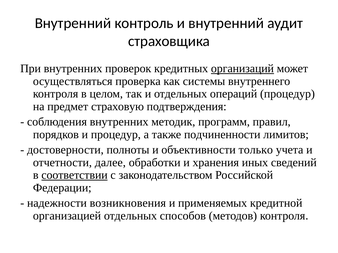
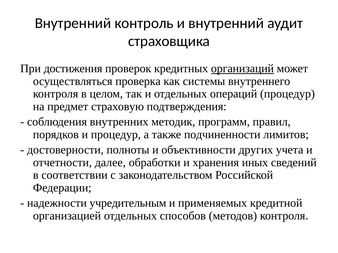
При внутренних: внутренних -> достижения (73, 69)
только: только -> других (256, 150)
соответствии underline: present -> none (75, 175)
возникновения: возникновения -> учредительным (128, 203)
